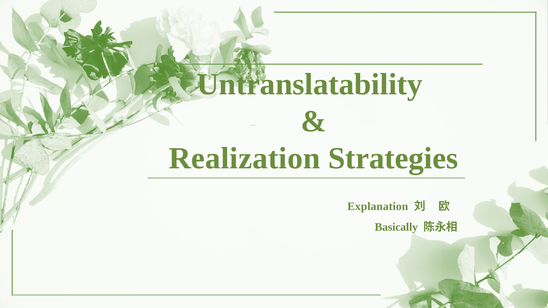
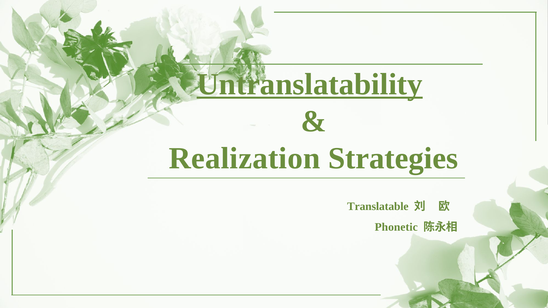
Untranslatability underline: none -> present (310, 85)
Explanation: Explanation -> Translatable (378, 207)
Basically: Basically -> Phonetic (396, 227)
